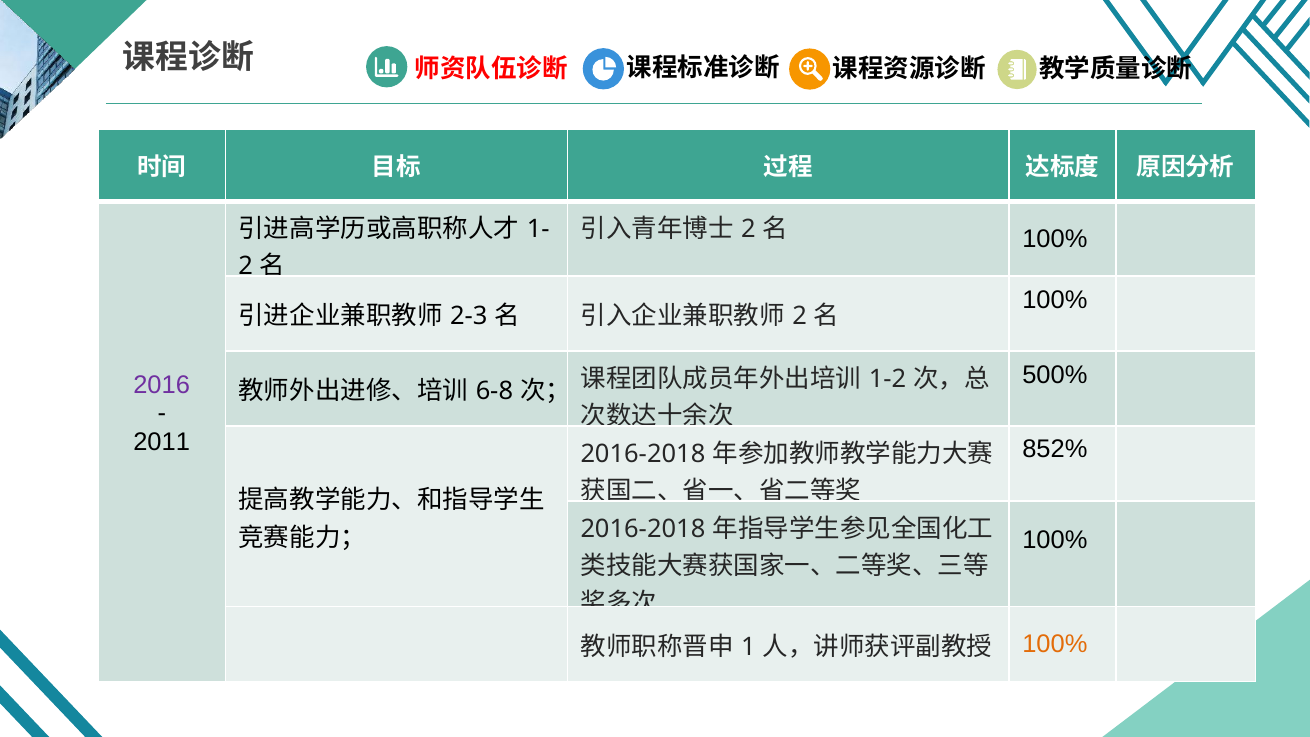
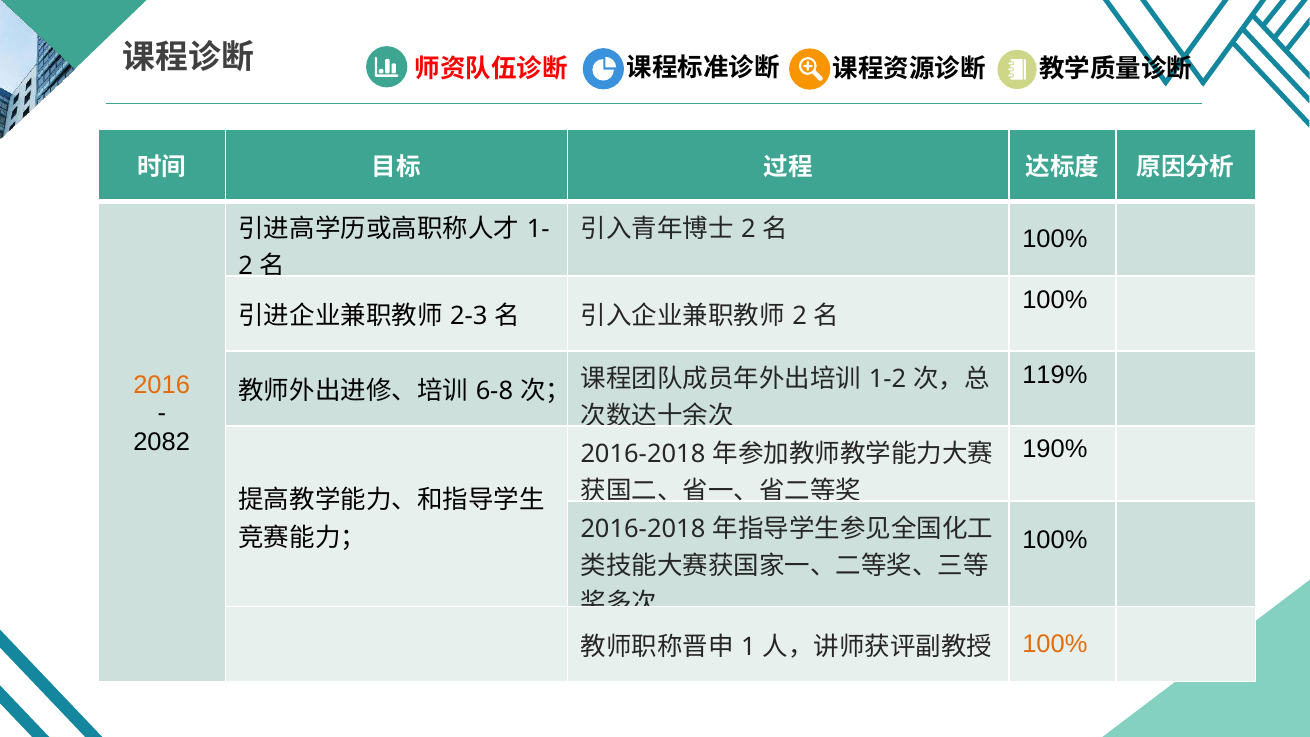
500%: 500% -> 119% (1055, 375)
2016 colour: purple -> orange (162, 385)
2011: 2011 -> 2082 (162, 442)
852%: 852% -> 190% (1055, 450)
